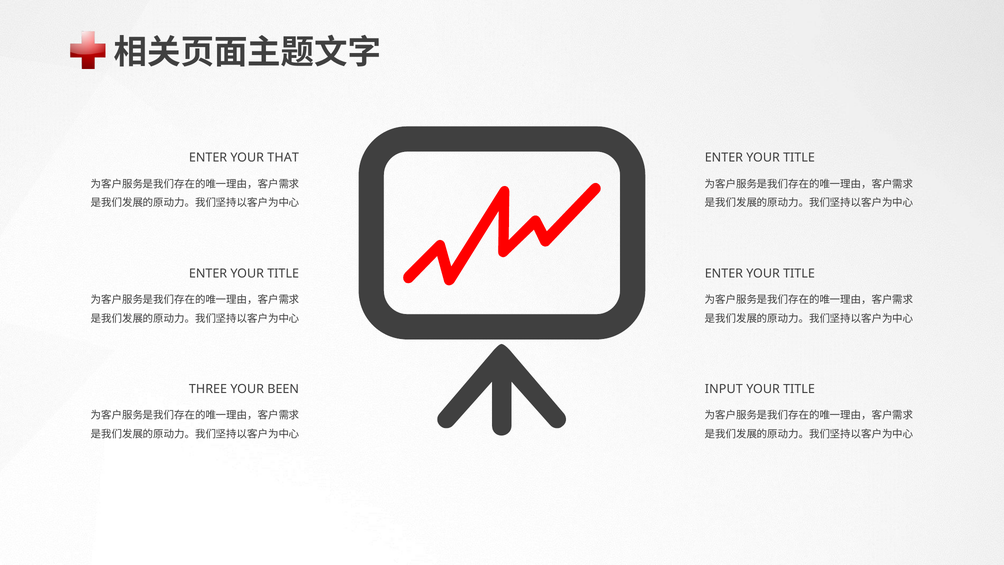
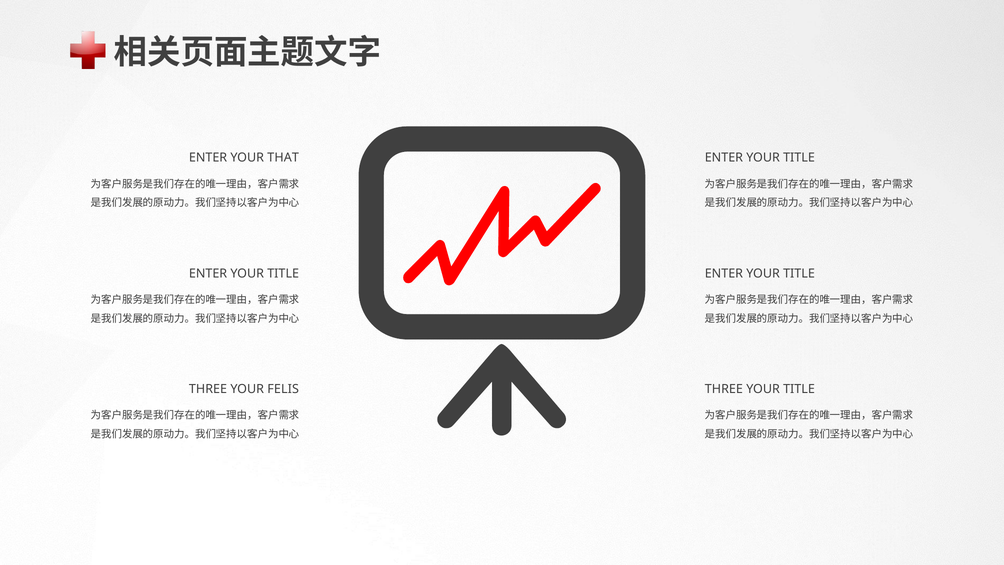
BEEN: BEEN -> FELIS (283, 389)
INPUT: INPUT -> THREE (724, 389)
